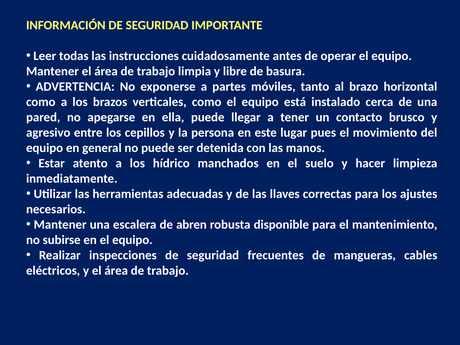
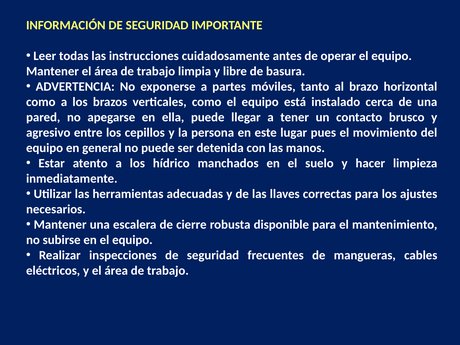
abren: abren -> cierre (191, 225)
